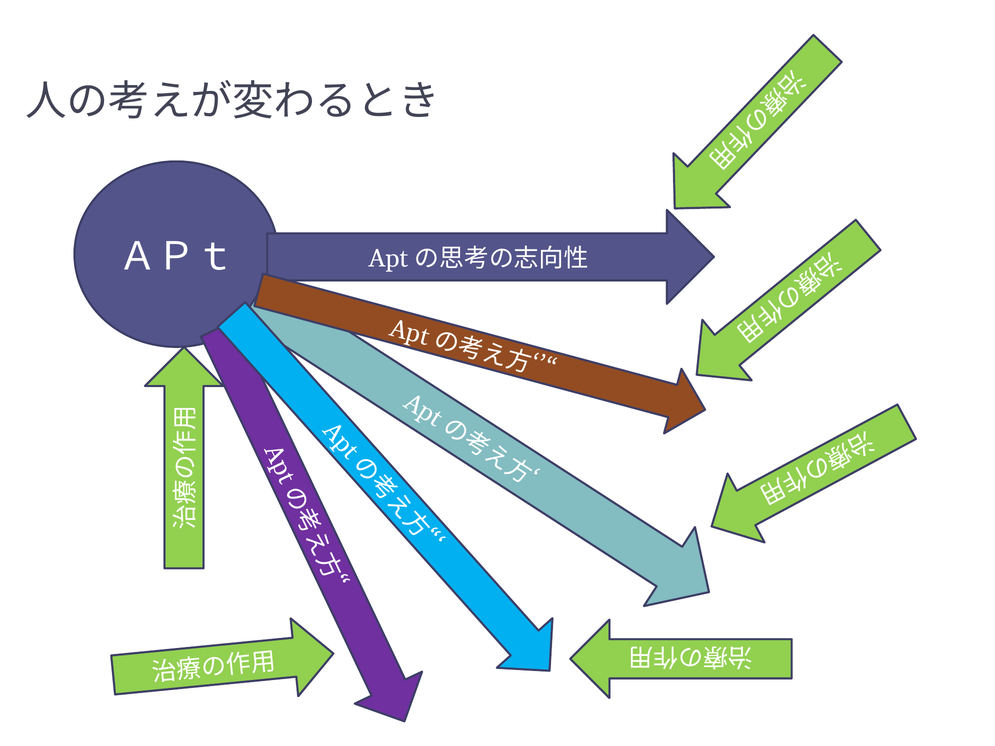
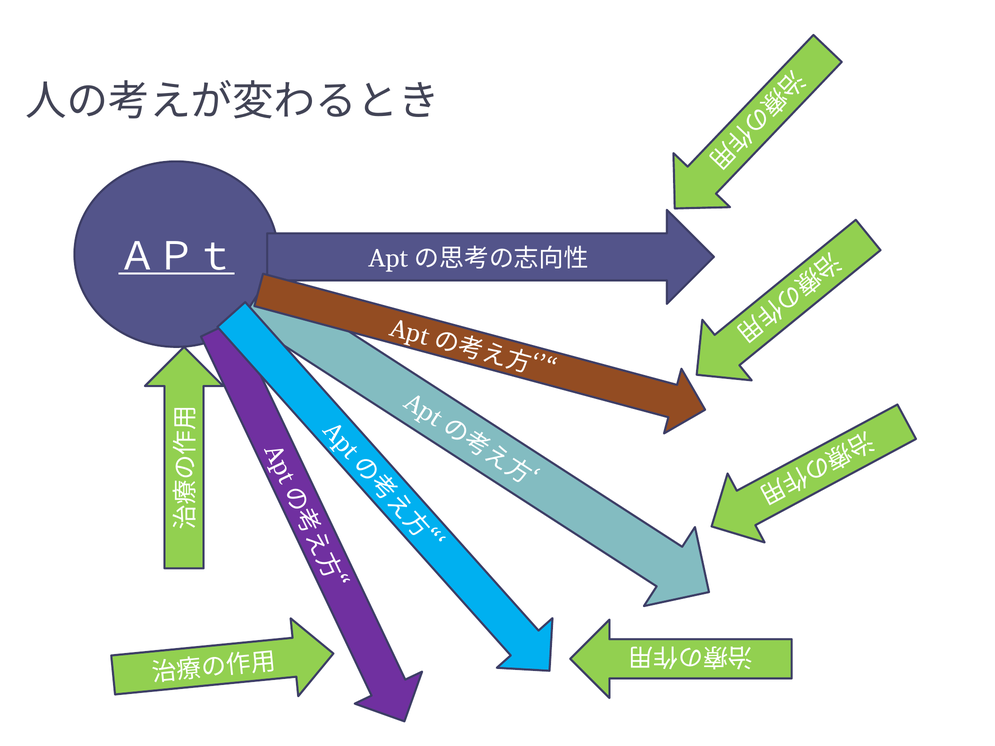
ＡＰｔ underline: none -> present (176, 257)
